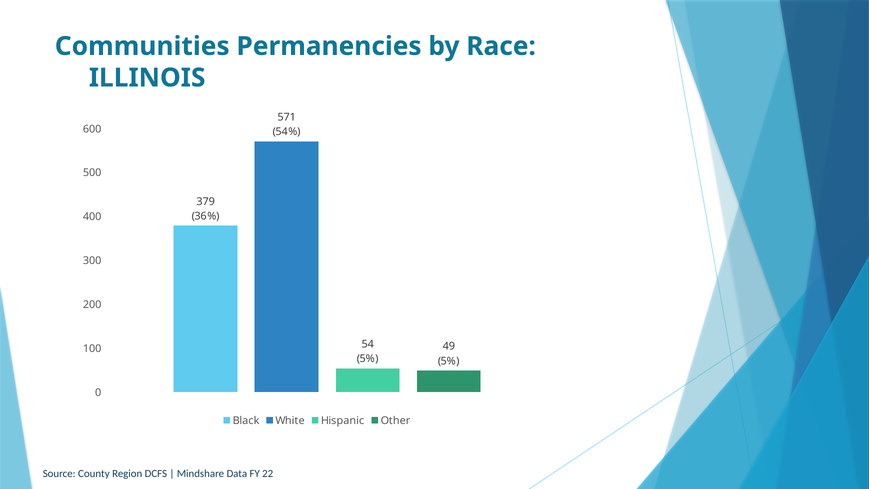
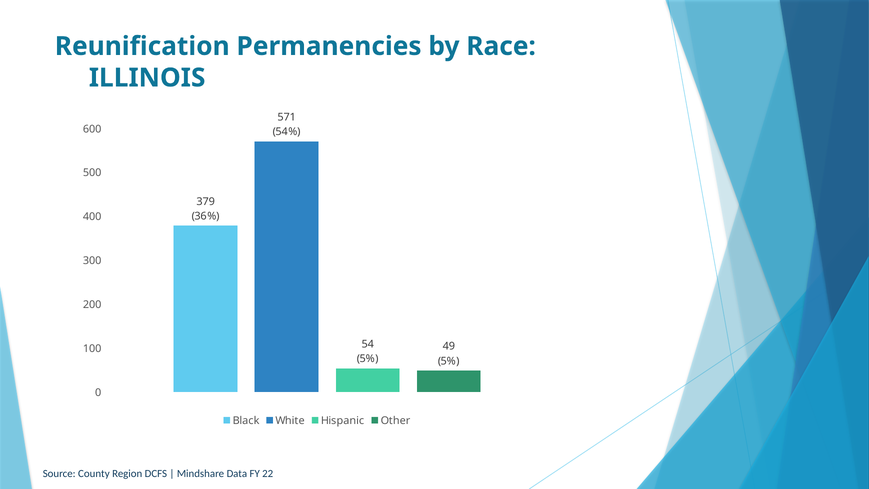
Communities: Communities -> Reunification (142, 46)
